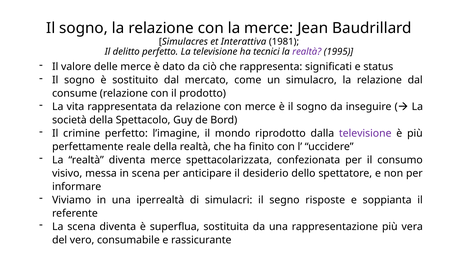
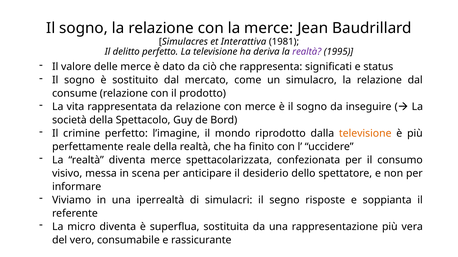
tecnici: tecnici -> deriva (266, 52)
televisione colour: purple -> orange (365, 134)
La scena: scena -> micro (82, 227)
